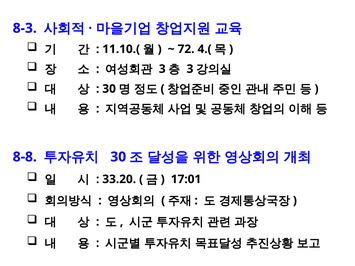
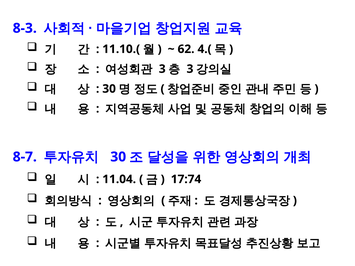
72: 72 -> 62 (186, 49)
8-8: 8-8 -> 8-7 (25, 157)
33.20: 33.20 -> 11.04 (119, 179)
17:01: 17:01 -> 17:74 (186, 179)
